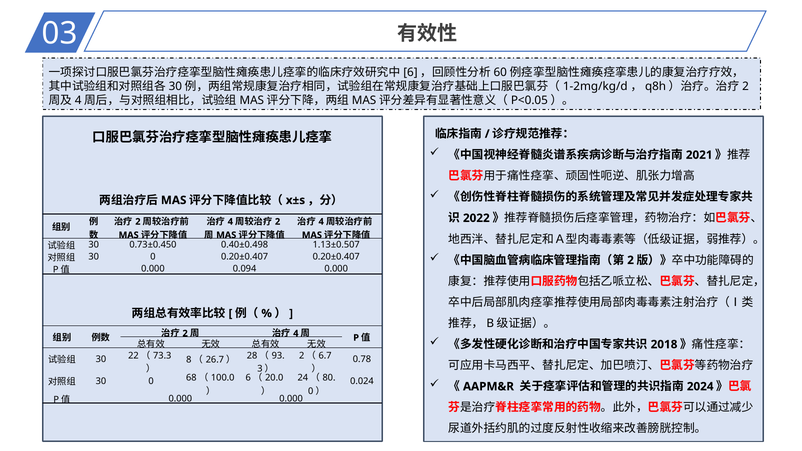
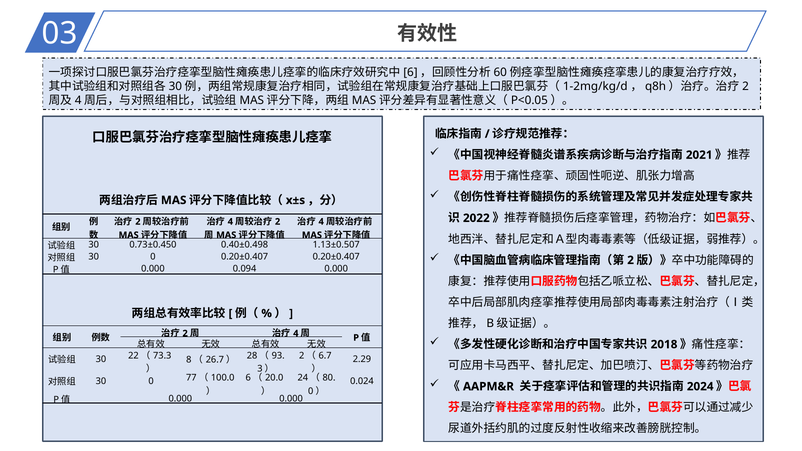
0.78: 0.78 -> 2.29 (362, 359)
68: 68 -> 77 (191, 378)
